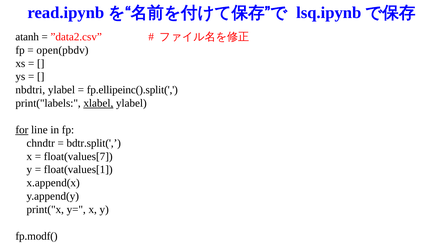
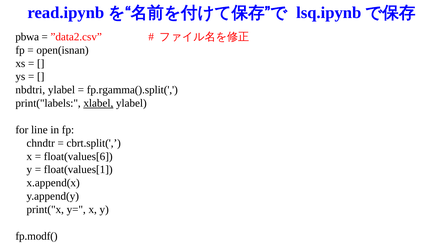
atanh: atanh -> pbwa (27, 37)
open(pbdv: open(pbdv -> open(isnan (63, 50)
fp.ellipeinc().split(: fp.ellipeinc().split( -> fp.rgamma().split( (132, 90)
for underline: present -> none (22, 130)
bdtr.split(: bdtr.split( -> cbrt.split( (94, 143)
float(values[7: float(values[7 -> float(values[6 (78, 156)
